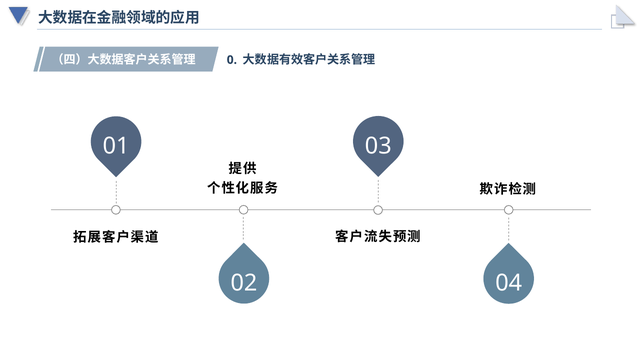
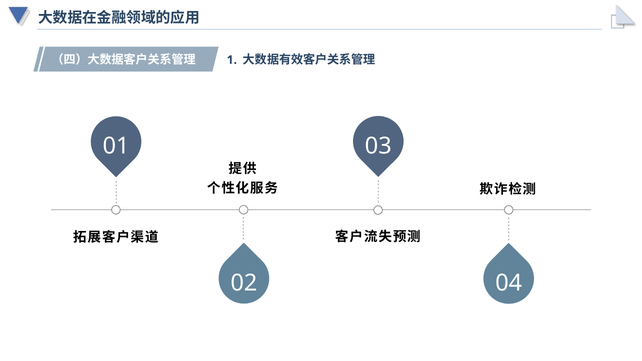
0: 0 -> 1 (232, 60)
